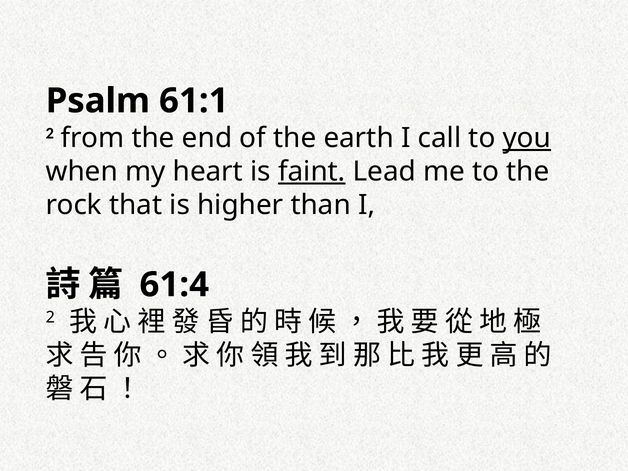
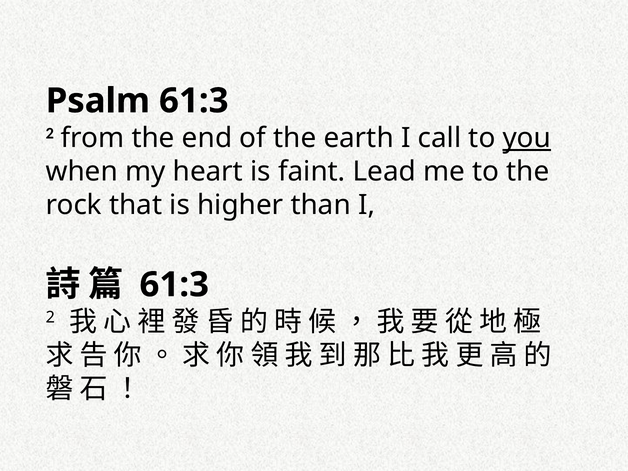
Psalm 61:1: 61:1 -> 61:3 (194, 101)
faint underline: present -> none (312, 171)
61:4: 61:4 -> 61:3 (174, 285)
